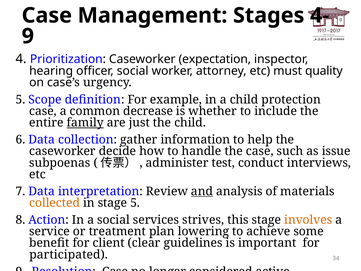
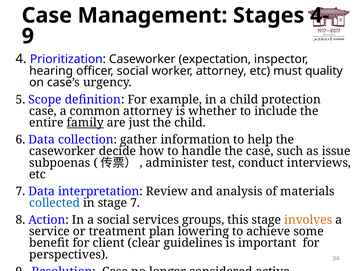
common decrease: decrease -> attorney (148, 111)
and underline: present -> none (202, 191)
collected colour: orange -> blue (55, 203)
stage 5: 5 -> 7 (135, 203)
strives: strives -> groups (203, 220)
participated: participated -> perspectives (69, 254)
